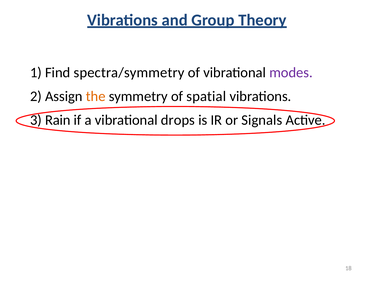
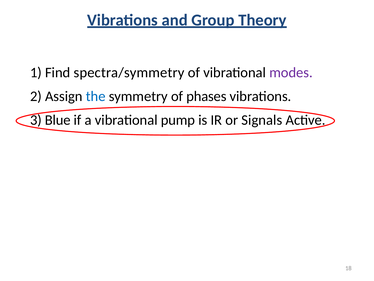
the colour: orange -> blue (96, 96)
spatial: spatial -> phases (206, 96)
Rain: Rain -> Blue (58, 120)
drops: drops -> pump (178, 120)
